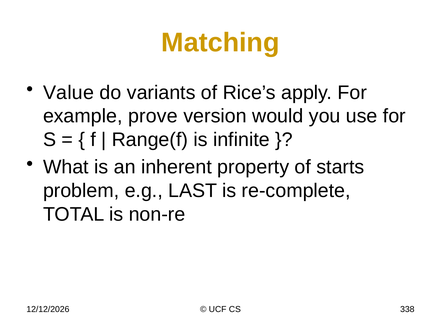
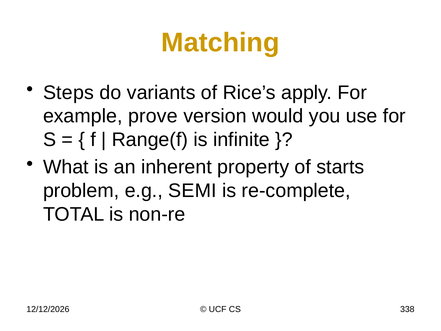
Value: Value -> Steps (68, 93)
LAST: LAST -> SEMI (193, 191)
